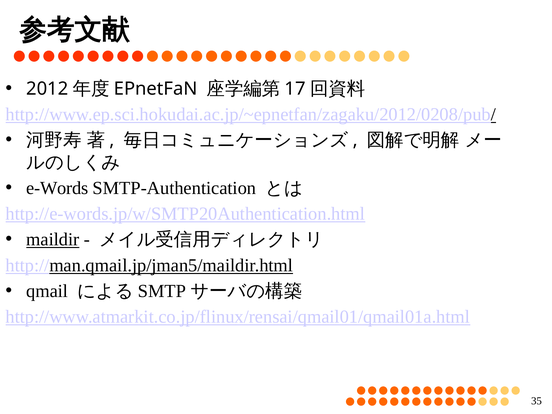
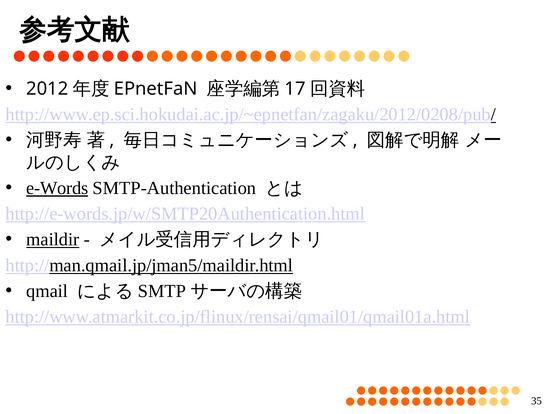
e-Words underline: none -> present (57, 188)
